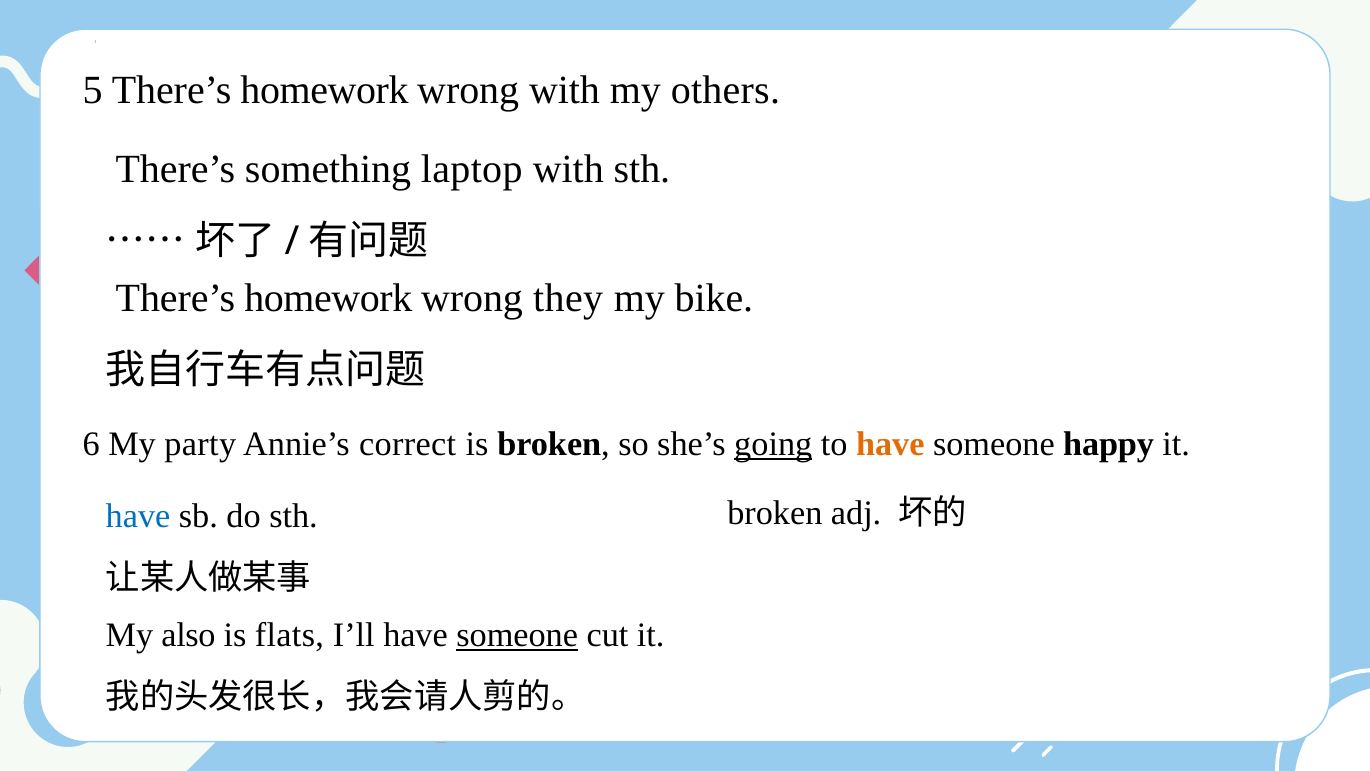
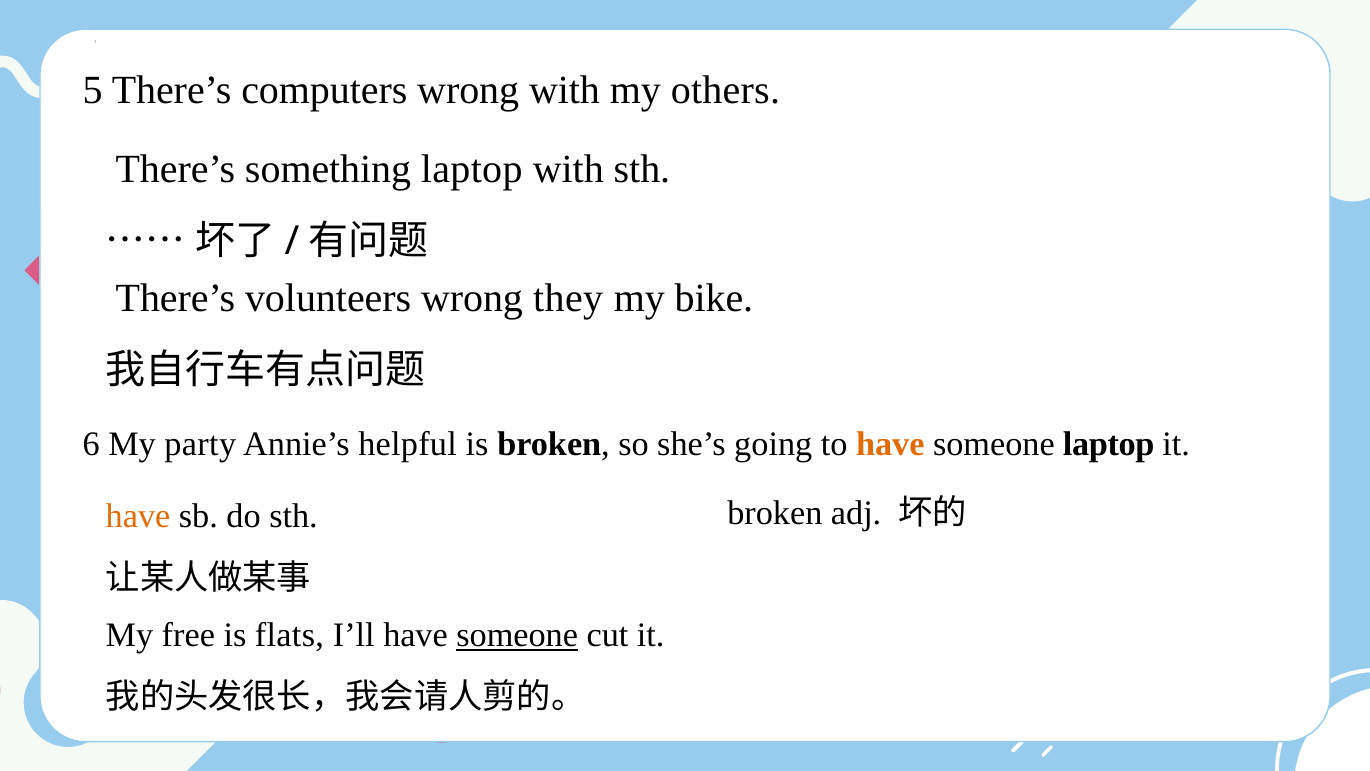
5 There’s homework: homework -> computers (324, 90)
homework: homework -> volunteers (328, 298)
correct: correct -> helpful (408, 444)
going underline: present -> none (773, 444)
someone happy: happy -> laptop (1109, 444)
have colour: blue -> orange (138, 516)
also: also -> free (188, 635)
